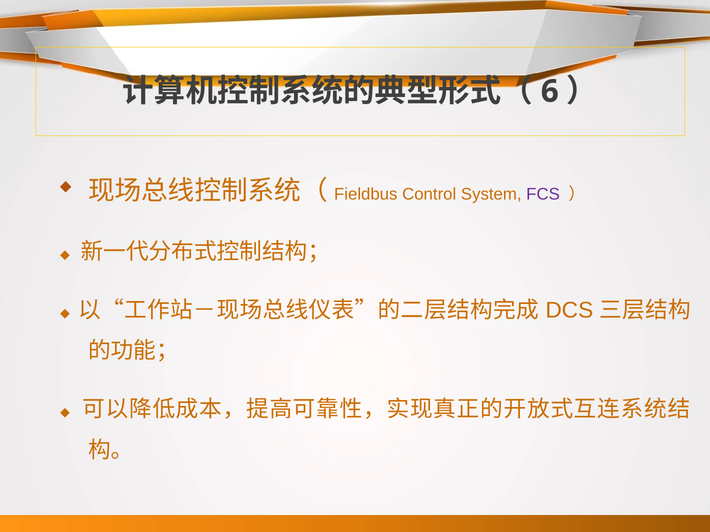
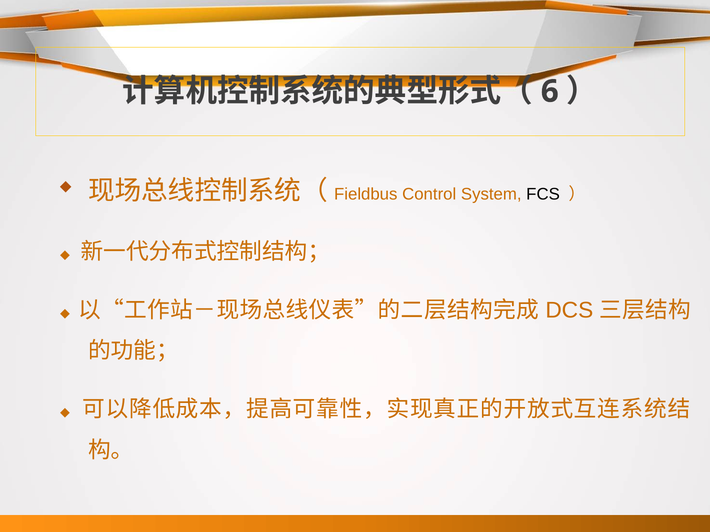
FCS colour: purple -> black (543, 194)
